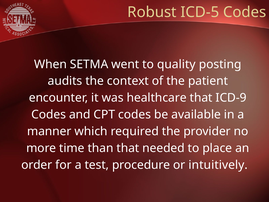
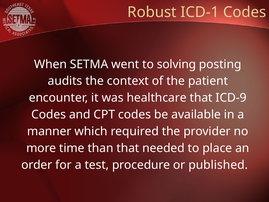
ICD-5: ICD-5 -> ICD-1 (200, 12)
quality: quality -> solving (176, 64)
intuitively: intuitively -> published (218, 165)
